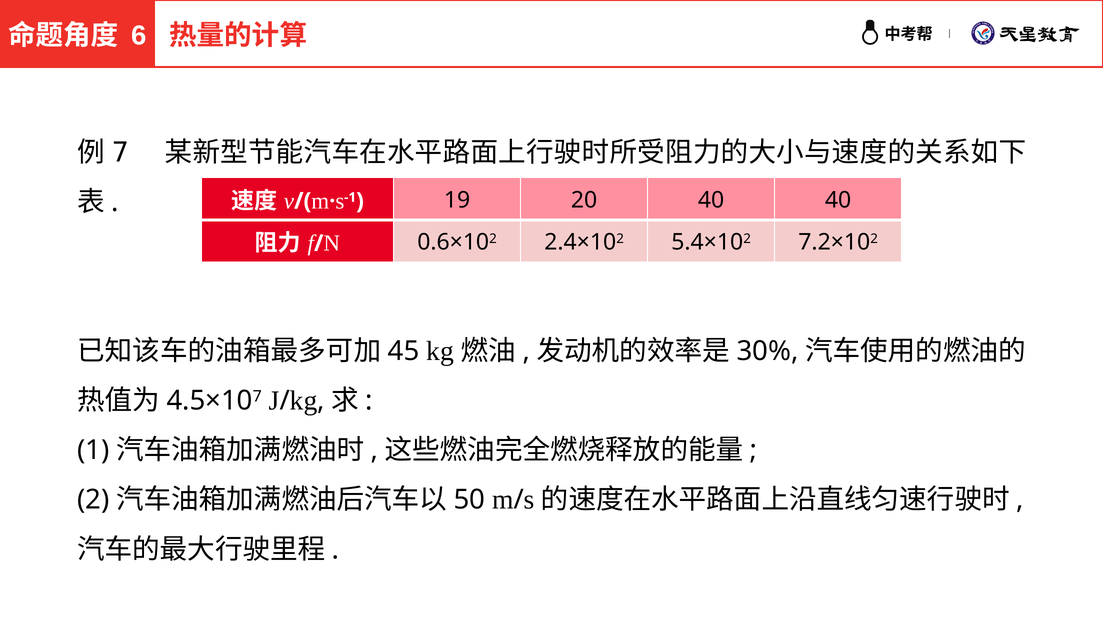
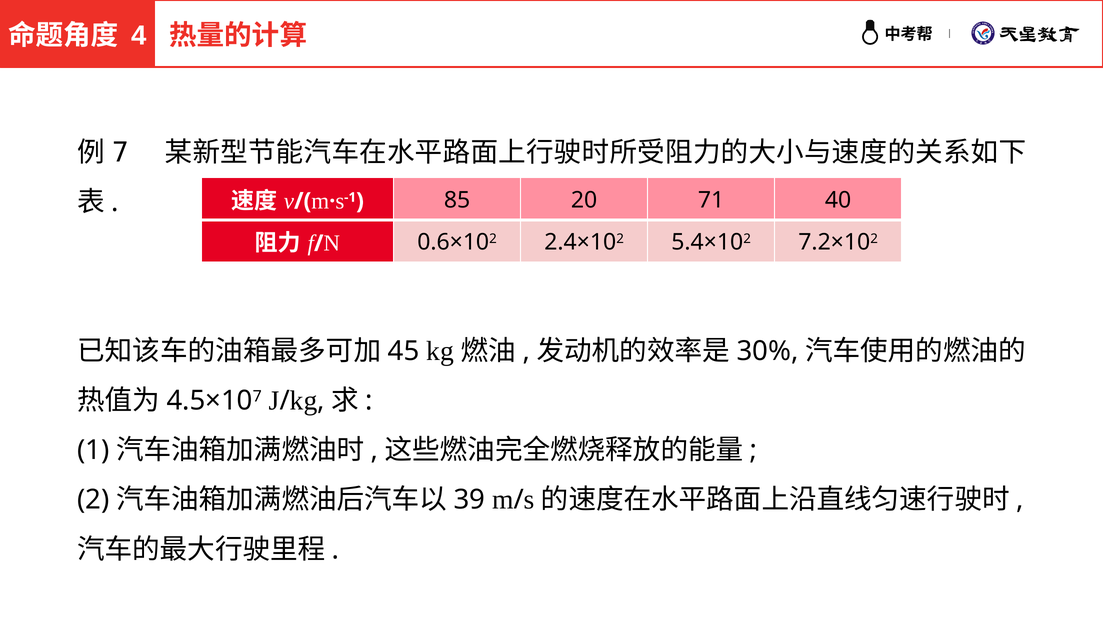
6: 6 -> 4 (139, 35)
19: 19 -> 85 (457, 200)
20 40: 40 -> 71 (711, 200)
50: 50 -> 39 (469, 500)
